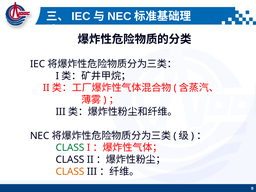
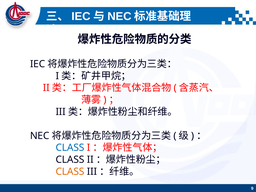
CLASS colour: green -> blue (70, 148)
